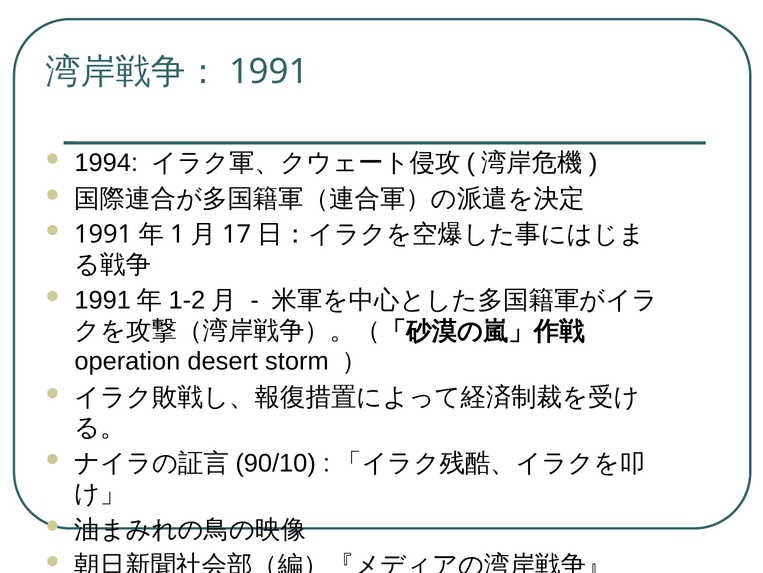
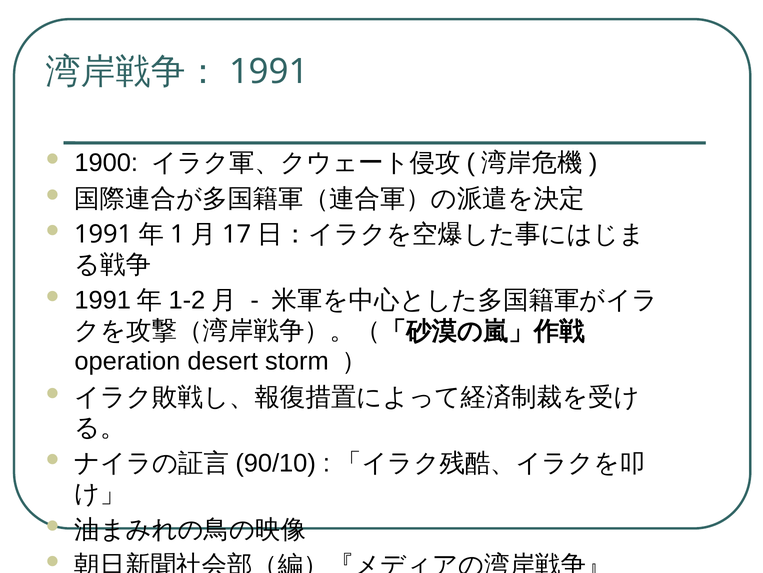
1994: 1994 -> 1900 (106, 163)
